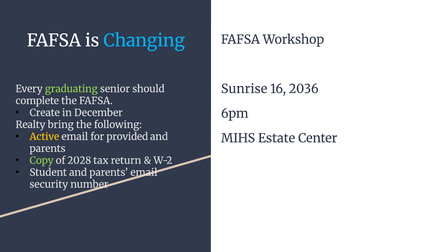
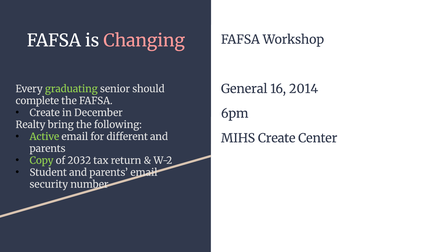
Changing colour: light blue -> pink (144, 41)
Sunrise: Sunrise -> General (244, 89)
2036: 2036 -> 2014 (304, 89)
Active colour: yellow -> light green (44, 136)
provided: provided -> different (127, 136)
MIHS Estate: Estate -> Create (277, 138)
2028: 2028 -> 2032 (79, 160)
